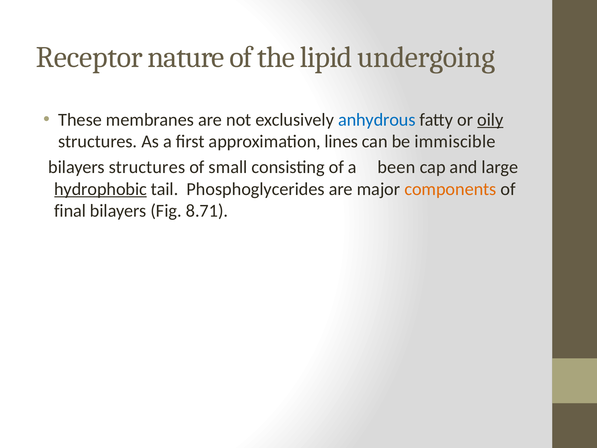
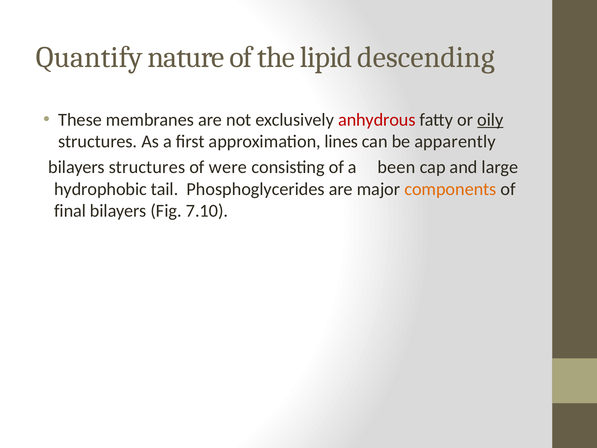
Receptor: Receptor -> Quantify (89, 57)
undergoing: undergoing -> descending (426, 57)
anhydrous colour: blue -> red (377, 120)
immiscible: immiscible -> apparently (455, 142)
small: small -> were (228, 167)
hydrophobic underline: present -> none (100, 189)
8.71: 8.71 -> 7.10 (207, 211)
